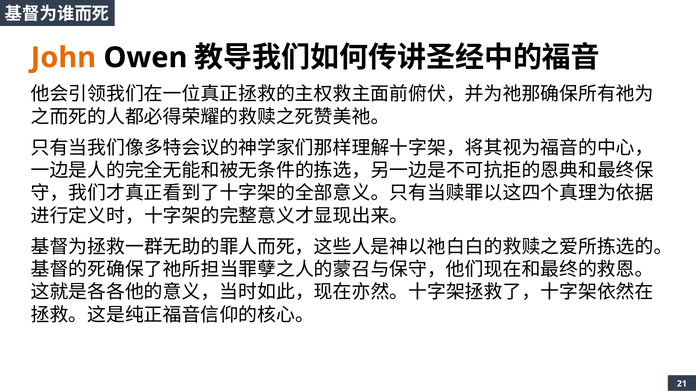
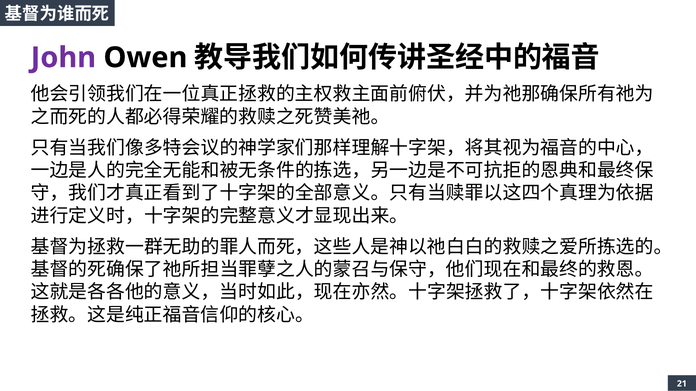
John colour: orange -> purple (63, 58)
